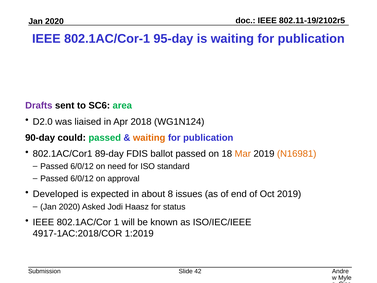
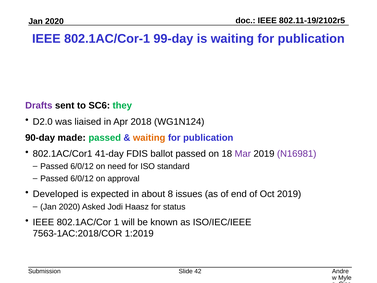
95-day: 95-day -> 99-day (173, 39)
area: area -> they (122, 106)
could: could -> made (72, 138)
89-day: 89-day -> 41-day (109, 154)
Mar colour: orange -> purple (243, 154)
N16981 colour: orange -> purple (297, 154)
4917-1AC:2018/COR: 4917-1AC:2018/COR -> 7563-1AC:2018/COR (77, 233)
